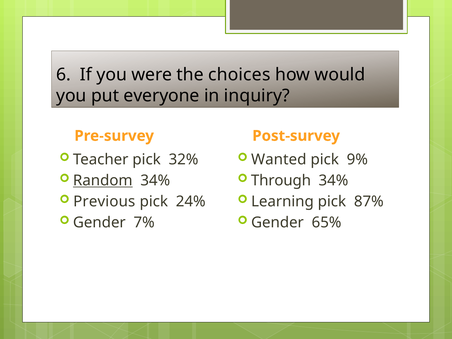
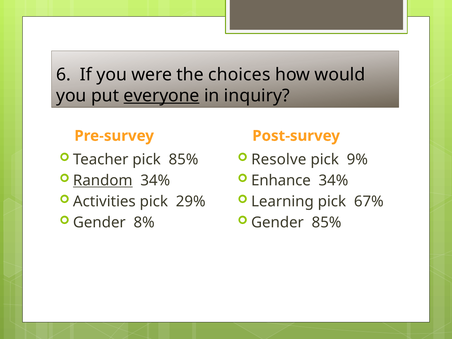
everyone underline: none -> present (162, 96)
pick 32%: 32% -> 85% (184, 159)
Wanted: Wanted -> Resolve (279, 159)
Through: Through -> Enhance (281, 180)
Previous: Previous -> Activities (104, 202)
24%: 24% -> 29% (191, 202)
87%: 87% -> 67% (369, 202)
7%: 7% -> 8% (144, 223)
Gender 65%: 65% -> 85% (327, 223)
